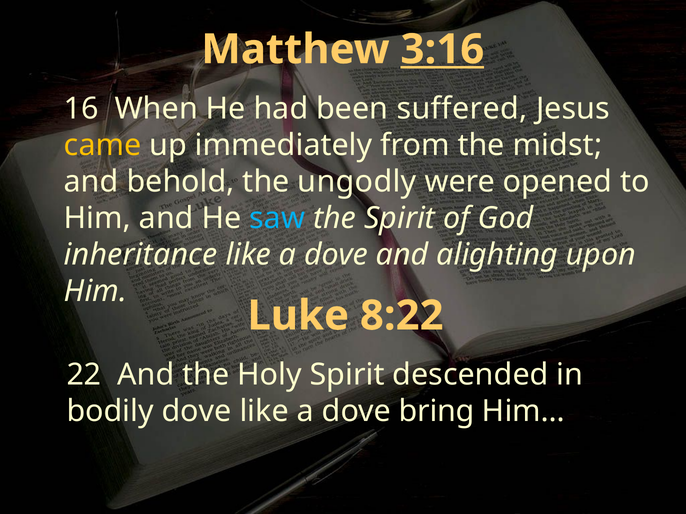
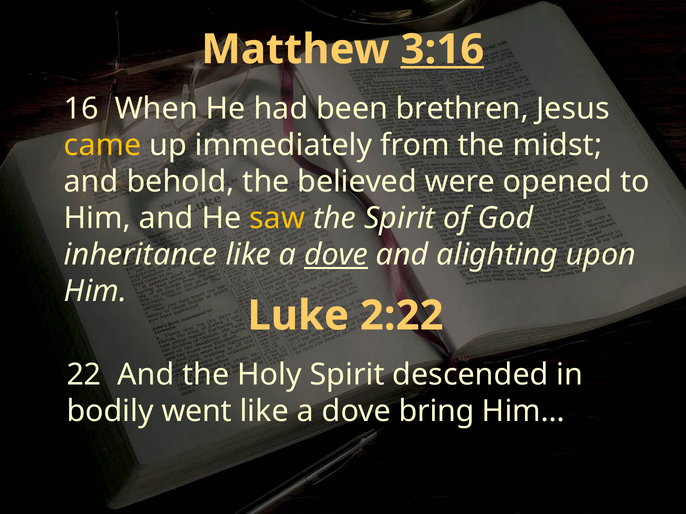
suffered: suffered -> brethren (462, 109)
ungodly: ungodly -> believed (357, 182)
saw colour: light blue -> yellow (277, 218)
dove underline: none -> present (336, 255)
8:22: 8:22 -> 2:22 (402, 316)
bodily dove: dove -> went (197, 412)
